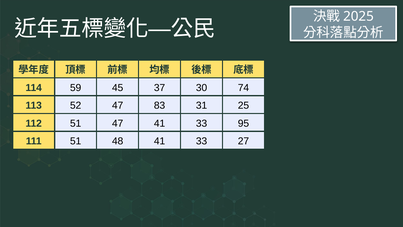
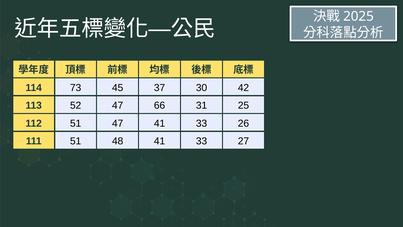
59: 59 -> 73 (76, 88)
74: 74 -> 42 (244, 88)
83: 83 -> 66 (160, 105)
95: 95 -> 26 (244, 123)
